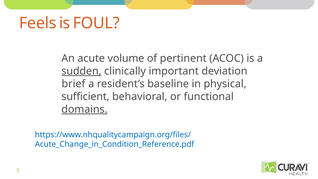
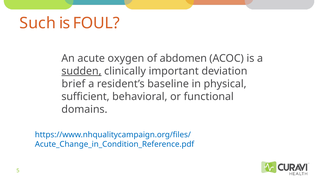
Feels: Feels -> Such (38, 23)
volume: volume -> oxygen (126, 58)
pertinent: pertinent -> abdomen (183, 58)
domains underline: present -> none (84, 109)
